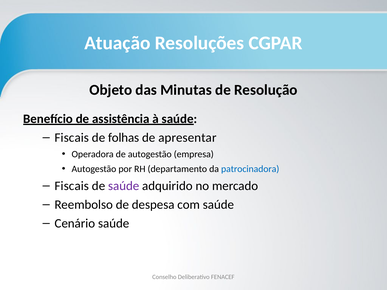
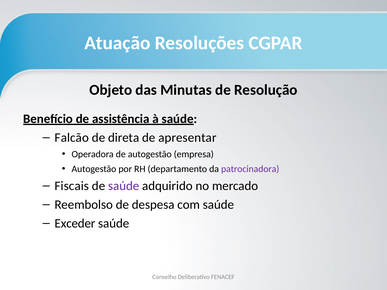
Fiscais: Fiscais -> Falcão (72, 138)
folhas: folhas -> direta (124, 138)
patrocinadora colour: blue -> purple (250, 169)
Cenário: Cenário -> Exceder (75, 224)
